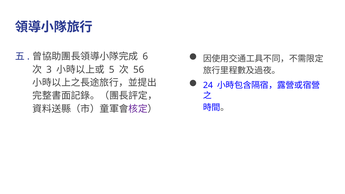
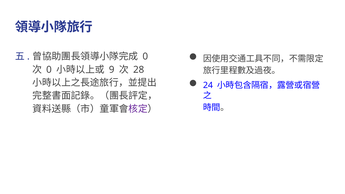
6: 6 -> 0 (145, 57)
3: 3 -> 0 (49, 70)
5: 5 -> 9 (112, 70)
56: 56 -> 28 (139, 70)
